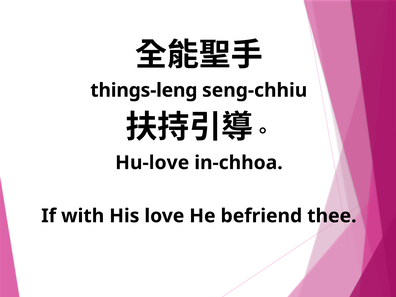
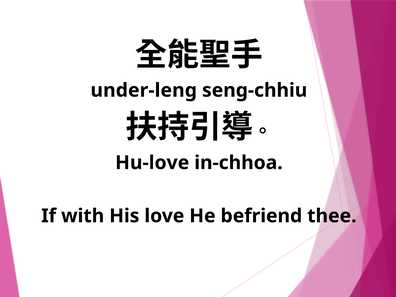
things-leng: things-leng -> under-leng (144, 90)
